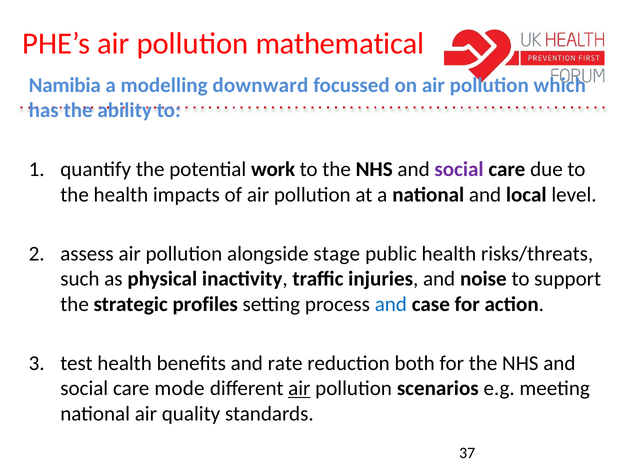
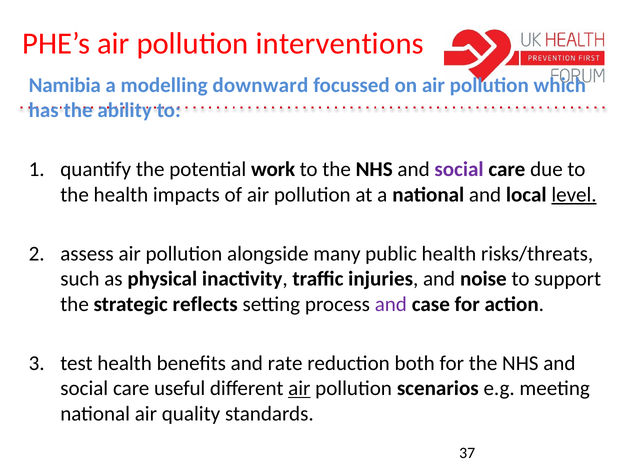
mathematical: mathematical -> interventions (340, 44)
level underline: none -> present (574, 195)
stage: stage -> many (337, 254)
profiles: profiles -> reflects (205, 304)
and colour: blue -> purple (391, 304)
mode: mode -> useful (180, 388)
